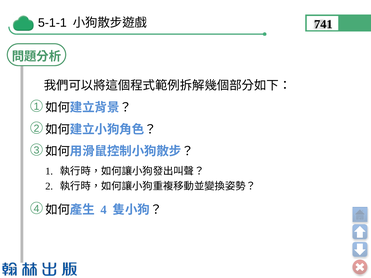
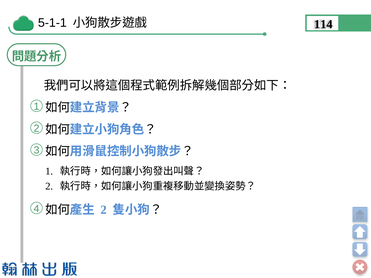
741: 741 -> 114 (323, 24)
4: 4 -> 2 (104, 210)
